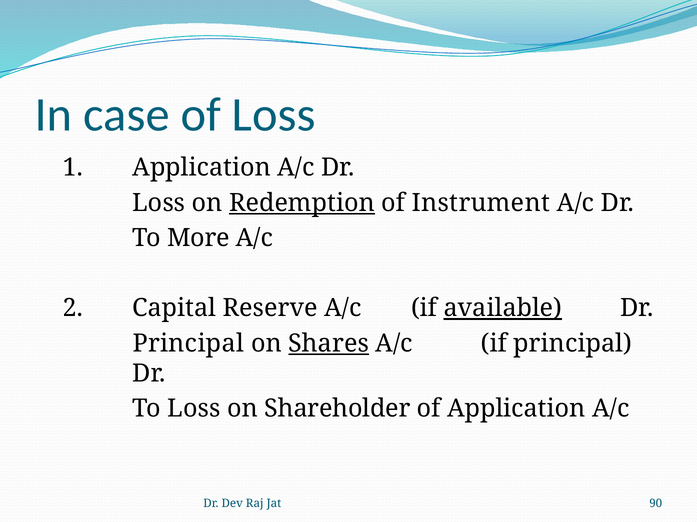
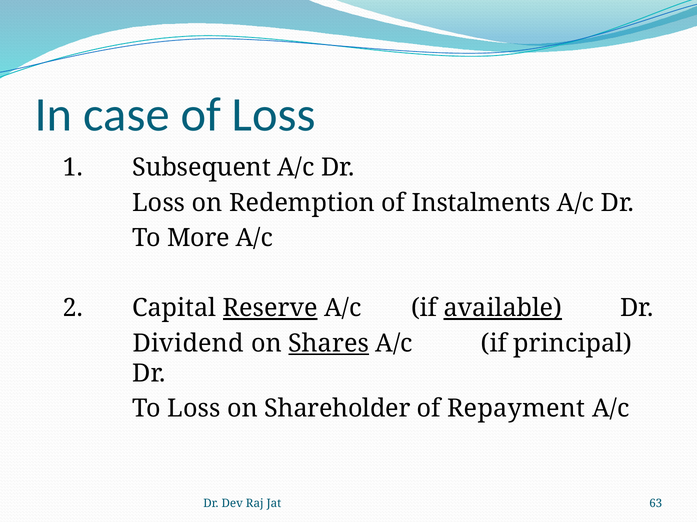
1 Application: Application -> Subsequent (202, 168)
Redemption underline: present -> none (302, 203)
Instrument: Instrument -> Instalments (481, 203)
Reserve underline: none -> present (270, 309)
Principal: Principal -> Dividend (188, 344)
of Application: Application -> Repayment (516, 409)
90: 90 -> 63 (656, 504)
